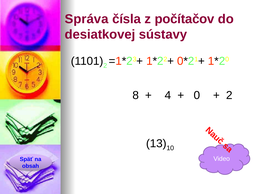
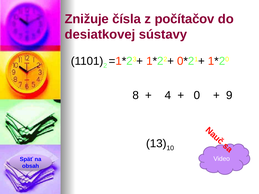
Správa: Správa -> Znižuje (87, 19)
2: 2 -> 9 (229, 95)
